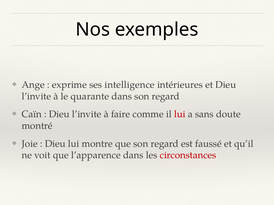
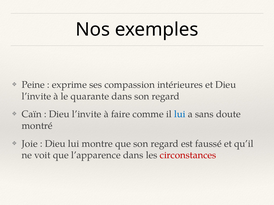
Ange: Ange -> Peine (33, 85)
intelligence: intelligence -> compassion (130, 85)
lui colour: red -> blue (180, 115)
